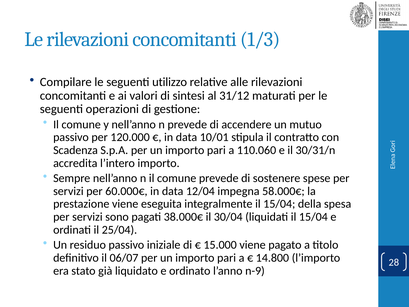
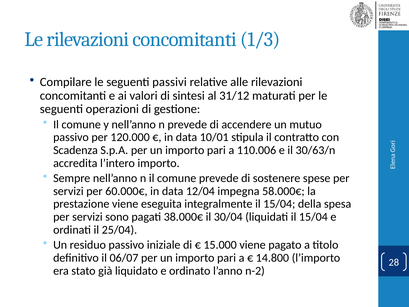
utilizzo: utilizzo -> passivi (170, 82)
110.060: 110.060 -> 110.006 (257, 150)
30/31/n: 30/31/n -> 30/63/n (315, 150)
n-9: n-9 -> n-2 (255, 271)
